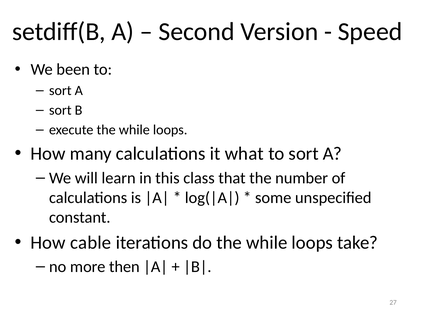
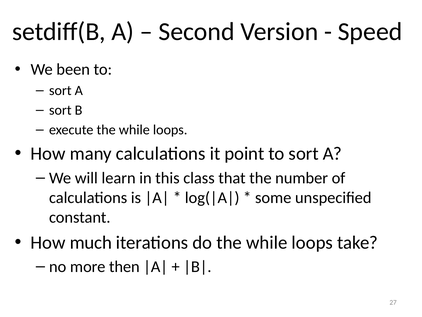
what: what -> point (244, 153)
cable: cable -> much (91, 242)
